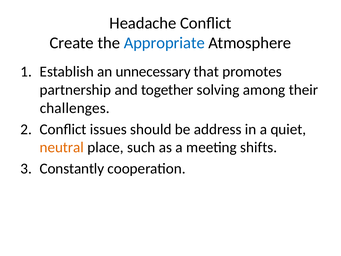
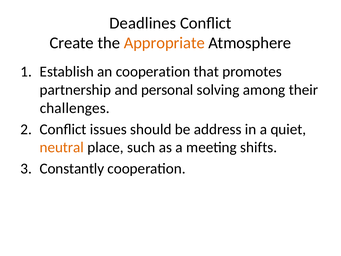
Headache: Headache -> Deadlines (143, 23)
Appropriate colour: blue -> orange (164, 43)
an unnecessary: unnecessary -> cooperation (153, 72)
together: together -> personal (167, 90)
